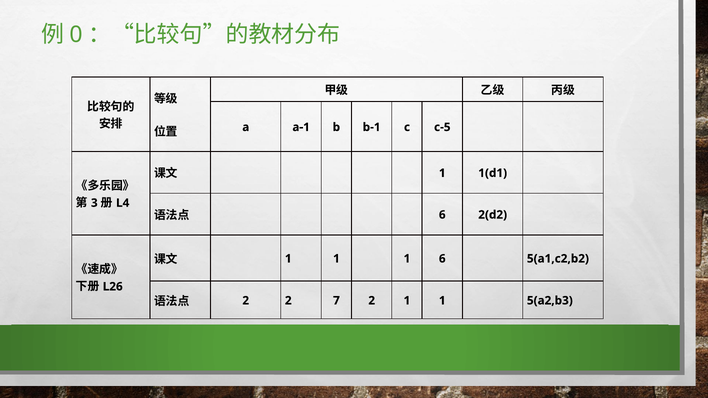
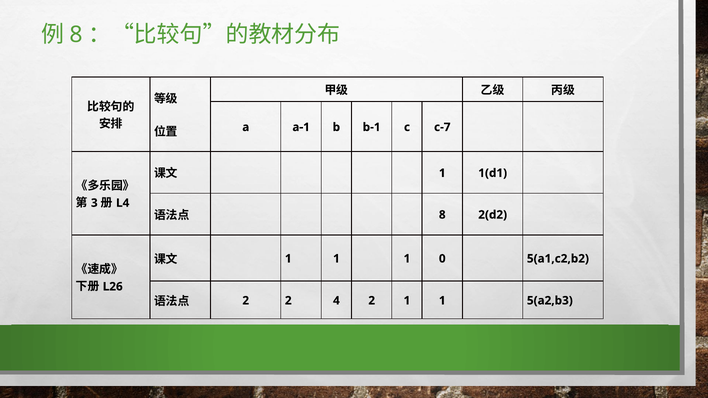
0: 0 -> 8 (76, 35)
c-5: c-5 -> c-7 (442, 127)
6: 6 -> 8 (442, 215)
1 6: 6 -> 0 (442, 259)
7: 7 -> 4 (336, 301)
